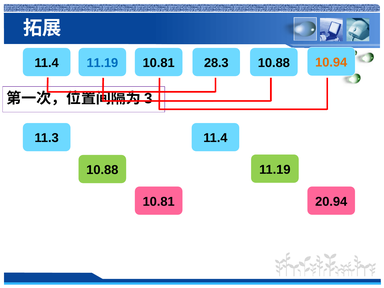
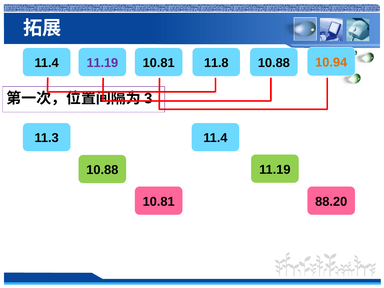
11.19 colour: blue -> purple (102, 63)
28.3: 28.3 -> 11.8 (216, 63)
20.94: 20.94 -> 88.20 (331, 202)
